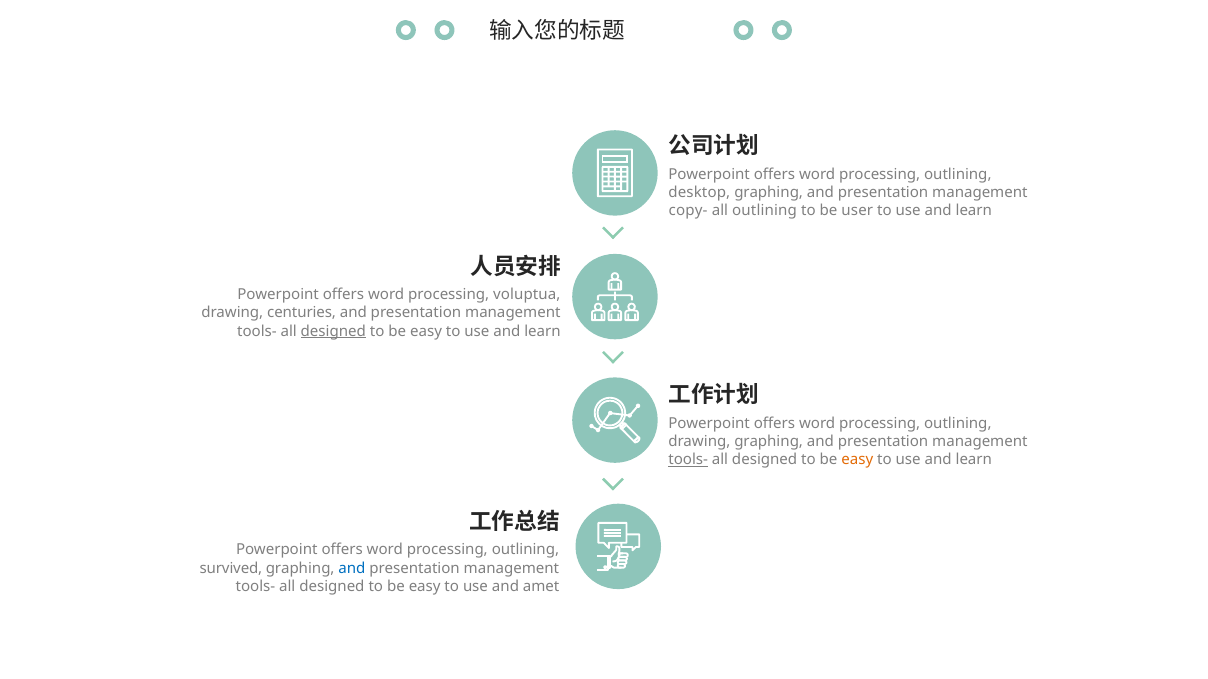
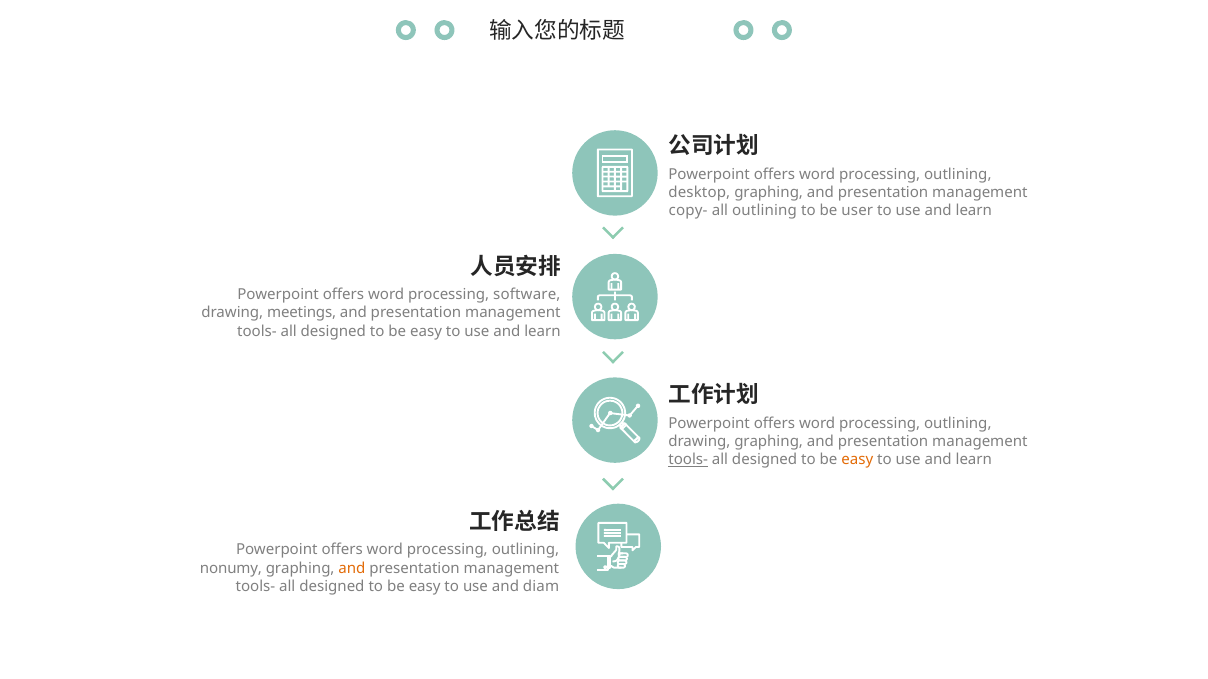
voluptua: voluptua -> software (527, 295)
centuries: centuries -> meetings (302, 313)
designed underline: present -> none (333, 331)
survived: survived -> nonumy (231, 568)
and colour: blue -> orange (352, 568)
amet: amet -> diam (541, 587)
